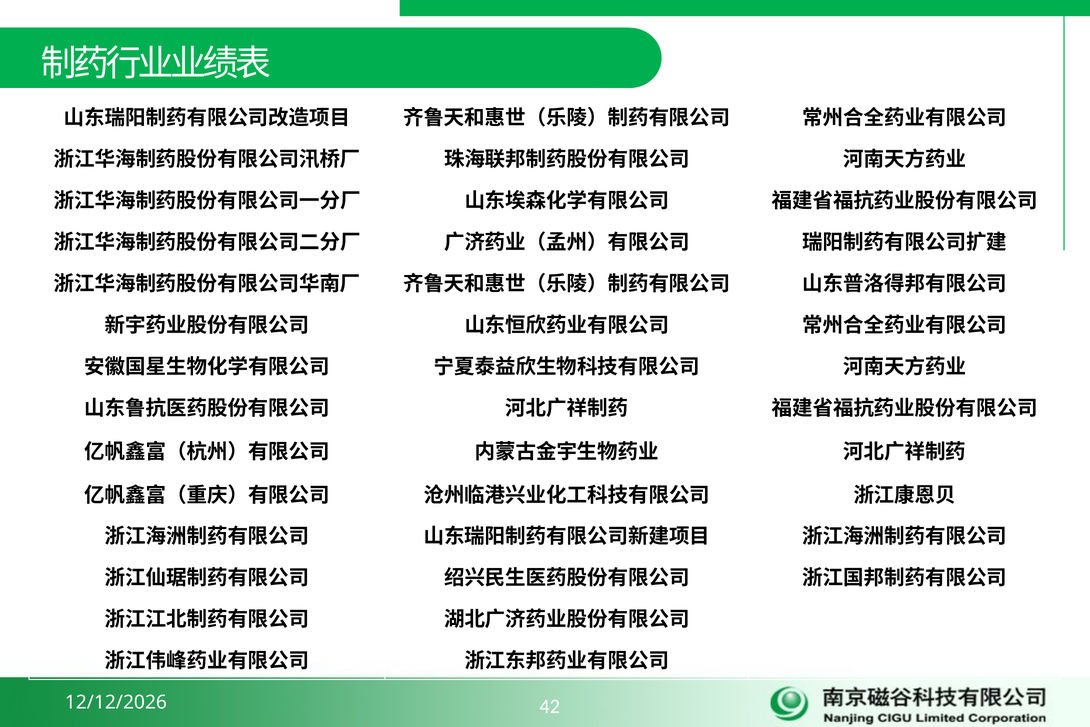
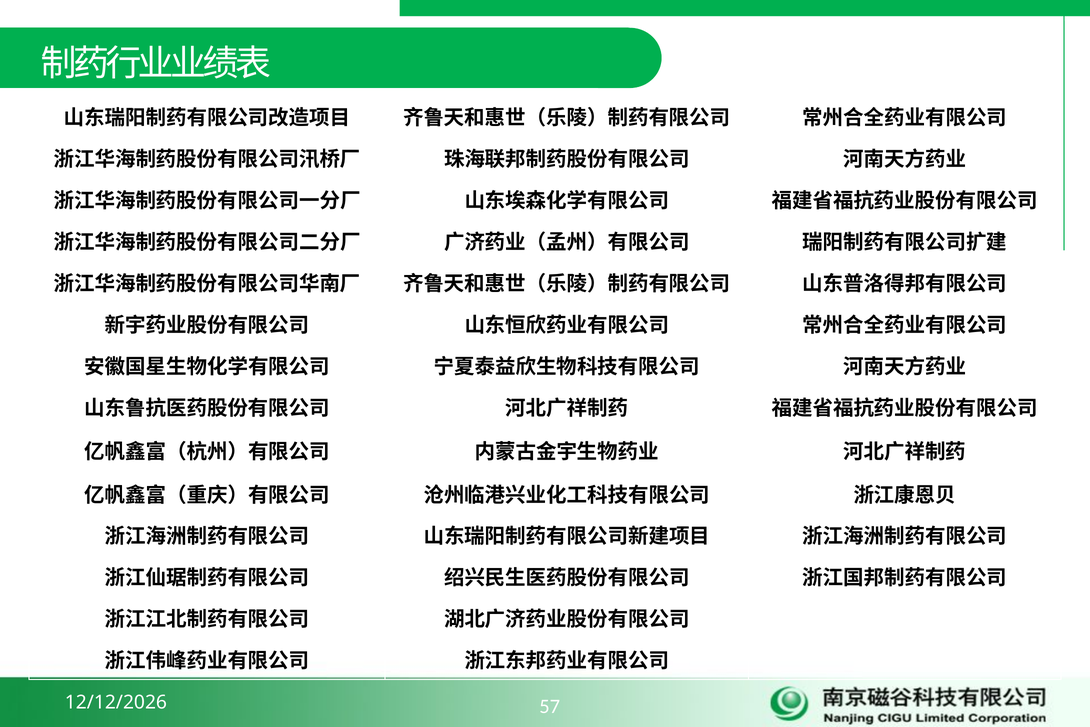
42: 42 -> 57 (550, 706)
